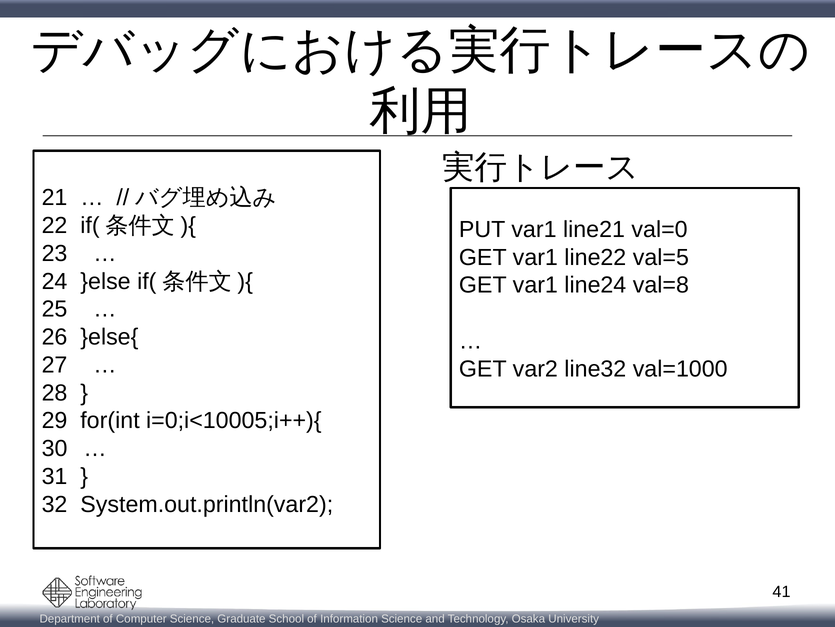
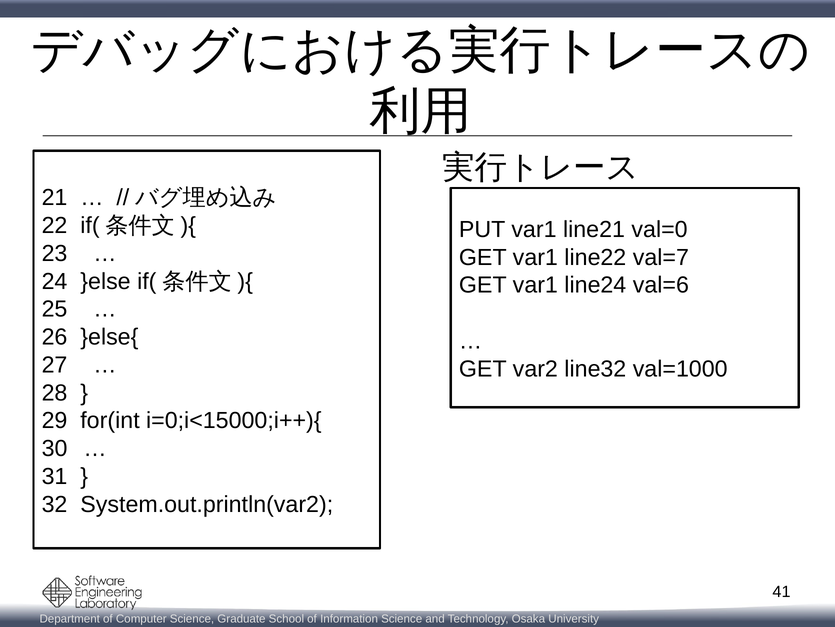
val=5: val=5 -> val=7 (661, 257)
val=8: val=8 -> val=6 (661, 285)
i=0;i<10005;i++){: i=0;i<10005;i++){ -> i=0;i<15000;i++){ (234, 420)
